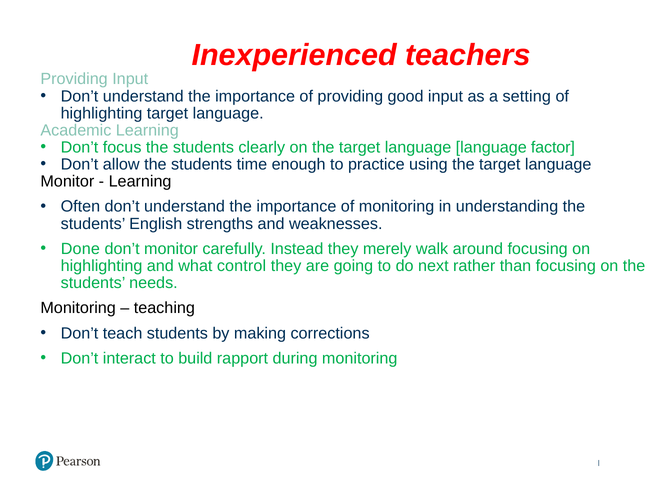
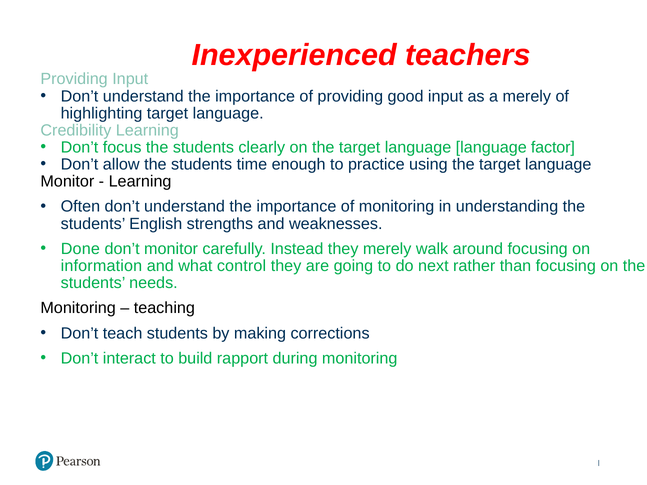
a setting: setting -> merely (527, 96)
Academic: Academic -> Credibility (76, 130)
highlighting: highlighting -> information (101, 266)
